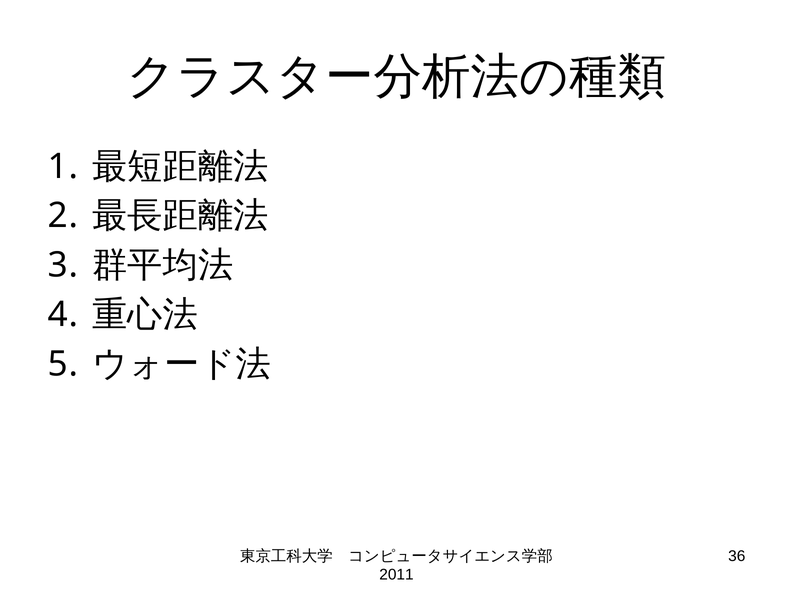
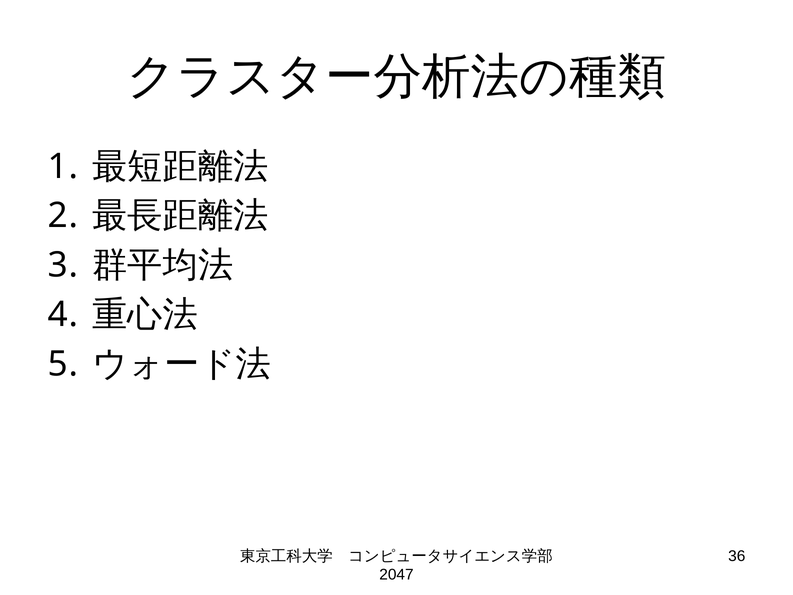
2011: 2011 -> 2047 (396, 574)
